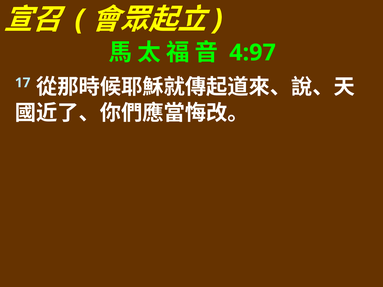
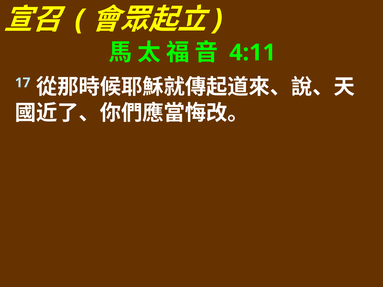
4:97: 4:97 -> 4:11 (253, 53)
